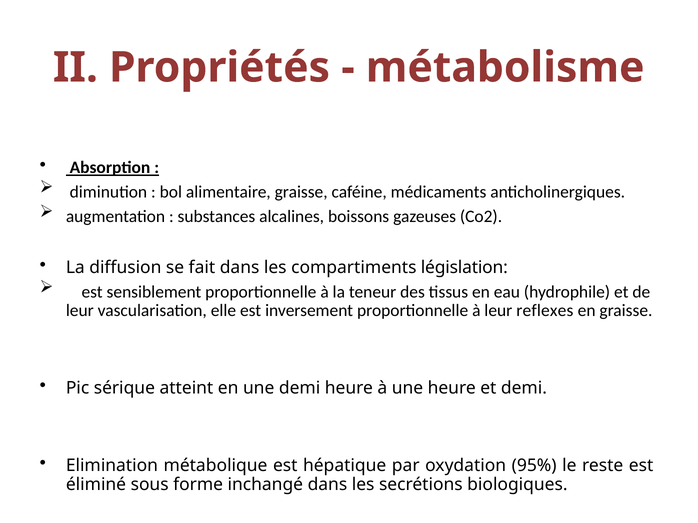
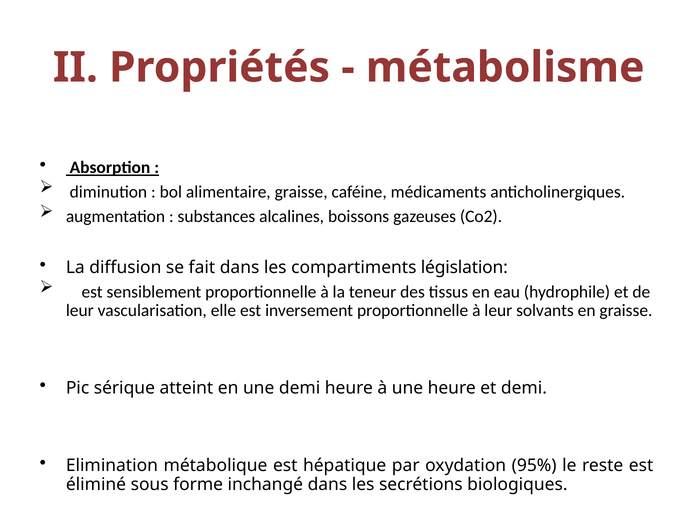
reflexes: reflexes -> solvants (545, 311)
